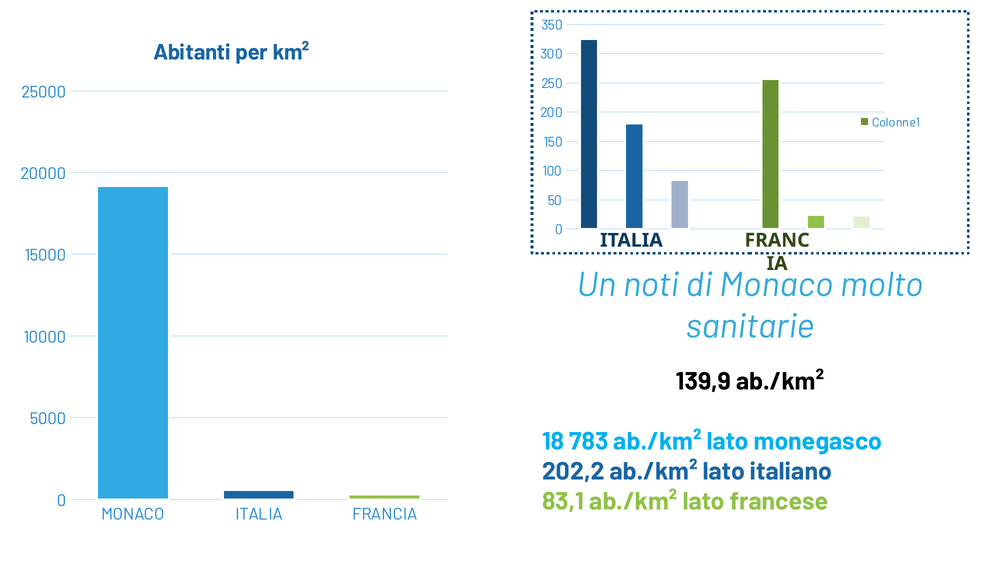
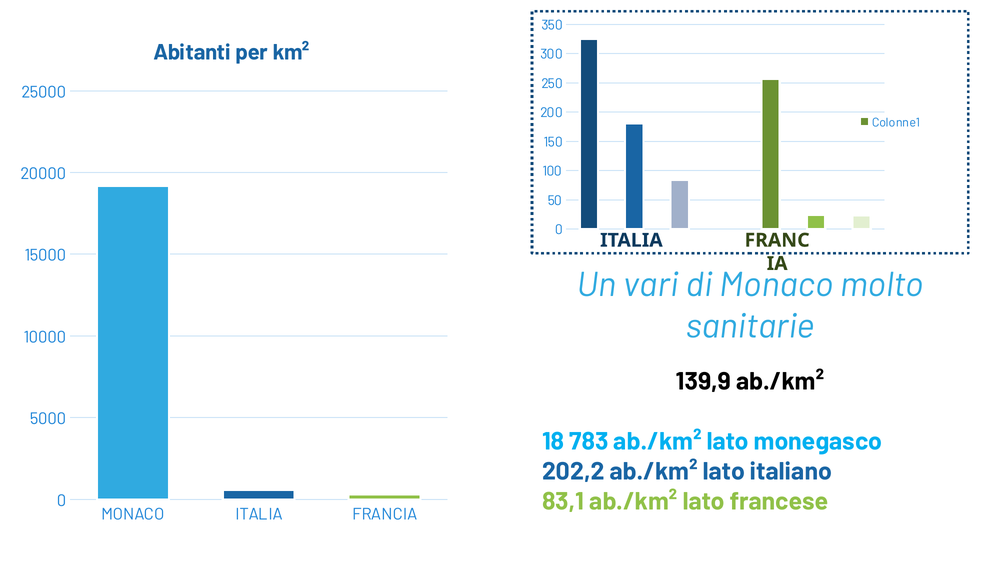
noti: noti -> vari (651, 285)
